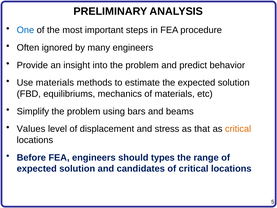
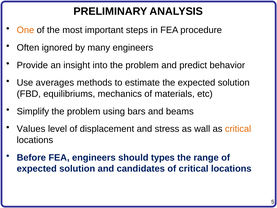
One colour: blue -> orange (25, 30)
Use materials: materials -> averages (55, 83)
that: that -> wall (202, 129)
